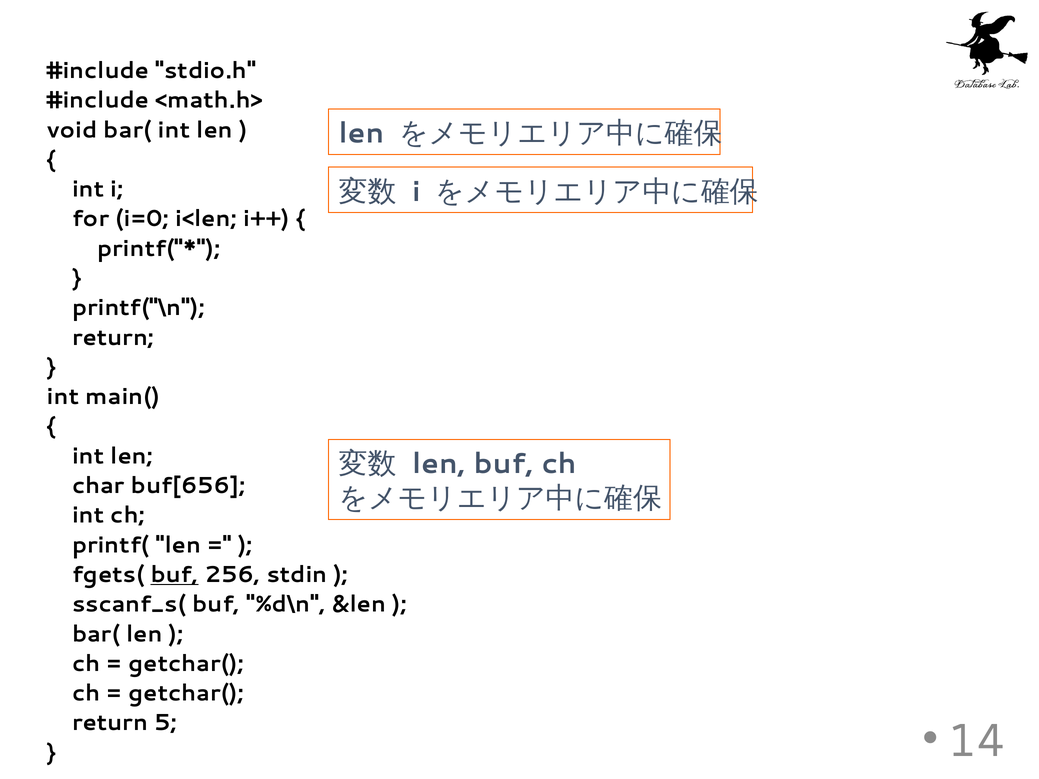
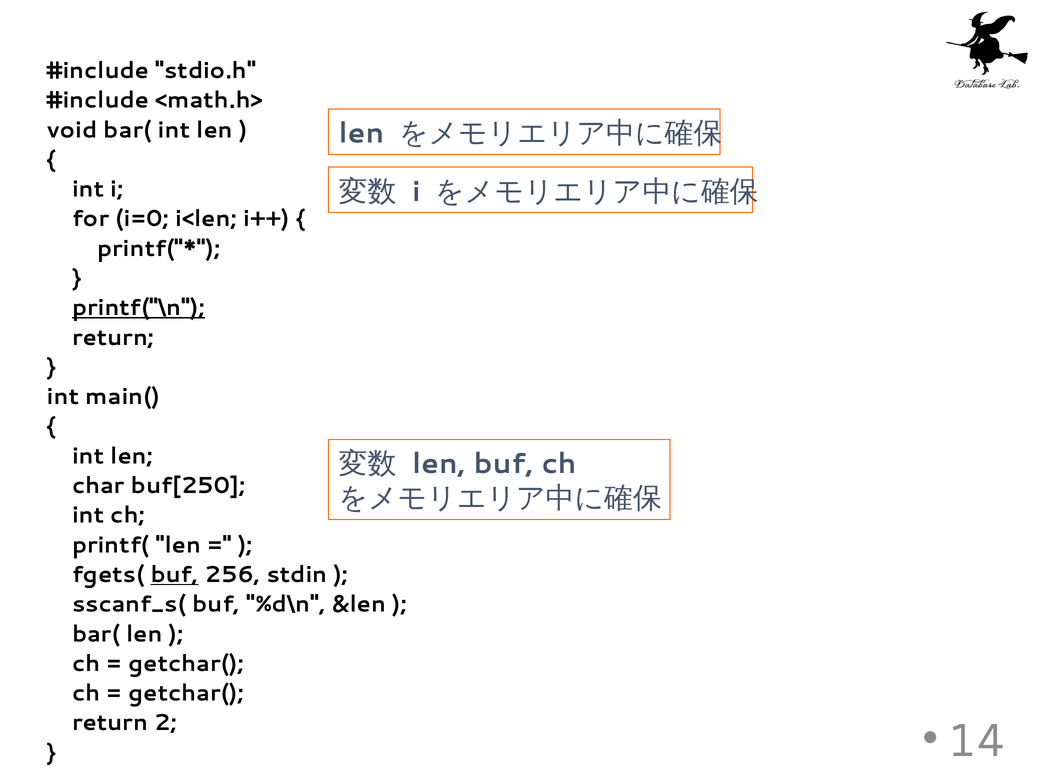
printf("\n underline: none -> present (139, 308)
buf[656: buf[656 -> buf[250 (188, 486)
5: 5 -> 2 (166, 723)
